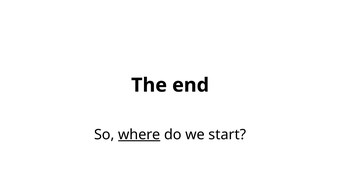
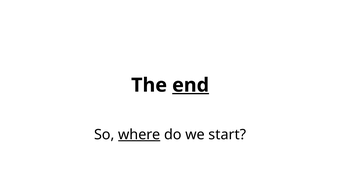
end underline: none -> present (191, 85)
